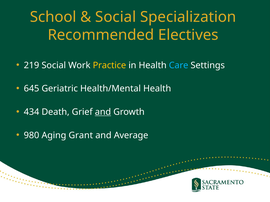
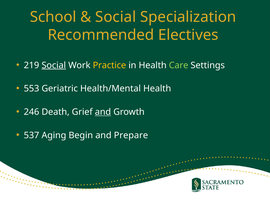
Social underline: none -> present (54, 65)
Care colour: light blue -> light green (179, 65)
645: 645 -> 553 (31, 89)
434: 434 -> 246 (31, 112)
980: 980 -> 537 (31, 136)
Grant: Grant -> Begin (81, 136)
Average: Average -> Prepare (131, 136)
